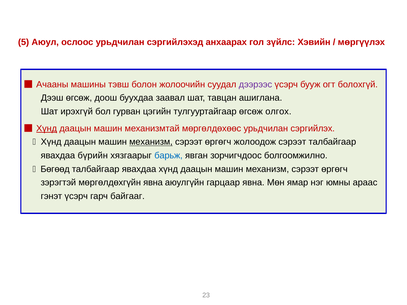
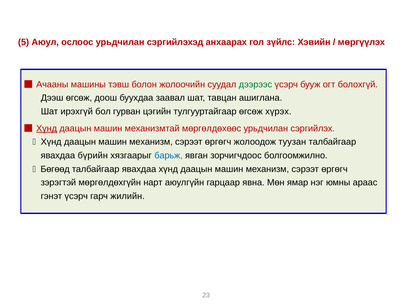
дээрээс colour: purple -> green (255, 84)
олгох: олгох -> хүрэх (278, 112)
механизм underline: present -> none (151, 142)
жолоодож сэрээт: сэрээт -> туузан (292, 142)
мөргөлдөхгүйн явна: явна -> нарт (153, 183)
байгааг: байгааг -> жилийн (128, 196)
